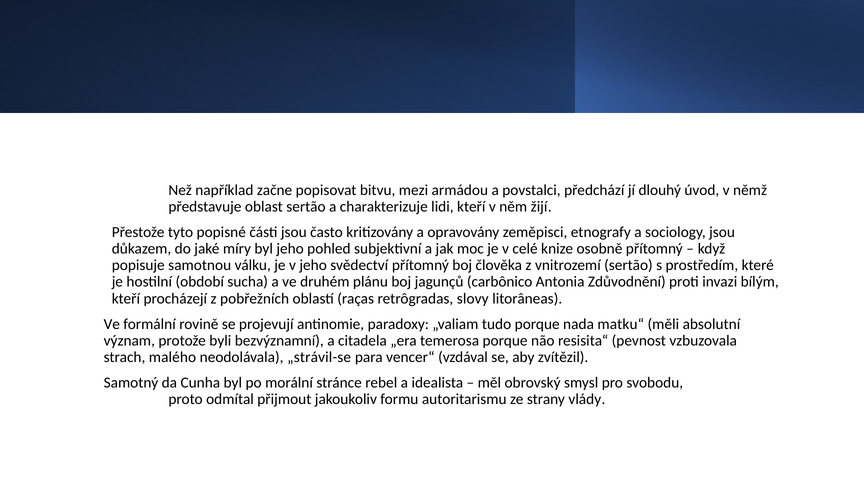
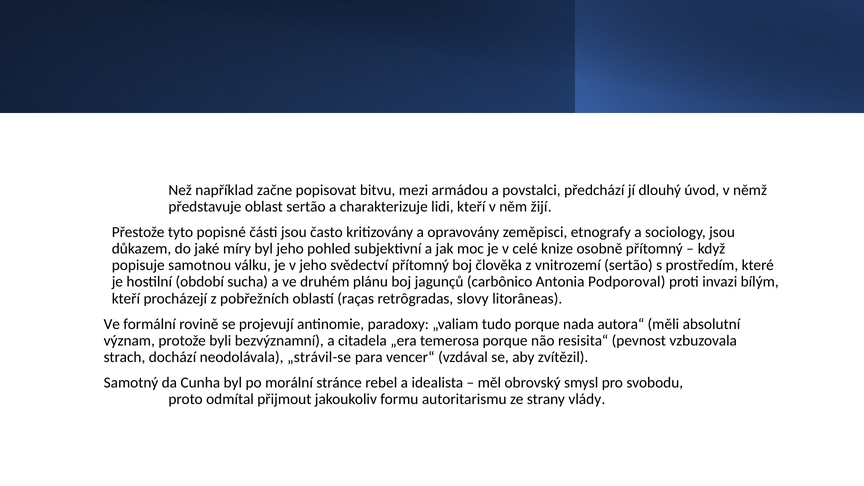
Zdůvodnění: Zdůvodnění -> Podporoval (627, 282)
matku“: matku“ -> autora“ (621, 324)
malého: malého -> dochází (173, 357)
